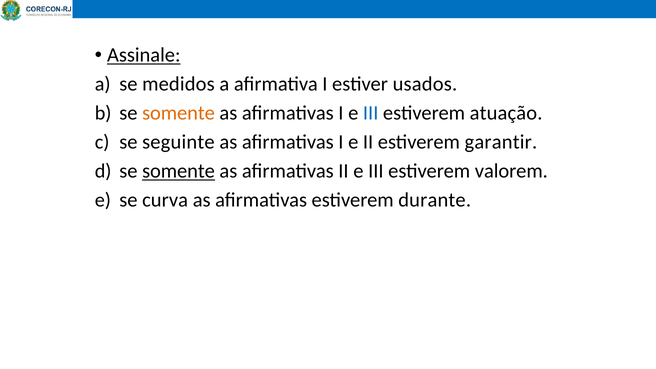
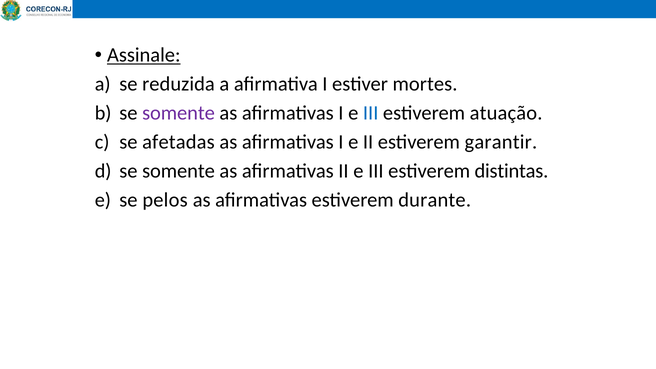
medidos: medidos -> reduzida (178, 84)
usados: usados -> mortes (425, 84)
somente colour: orange -> purple (179, 113)
seguinte: seguinte -> afetadas (178, 142)
somente underline: present -> none (179, 171)
valorem: valorem -> distintas (511, 171)
curva: curva -> pelos (165, 200)
